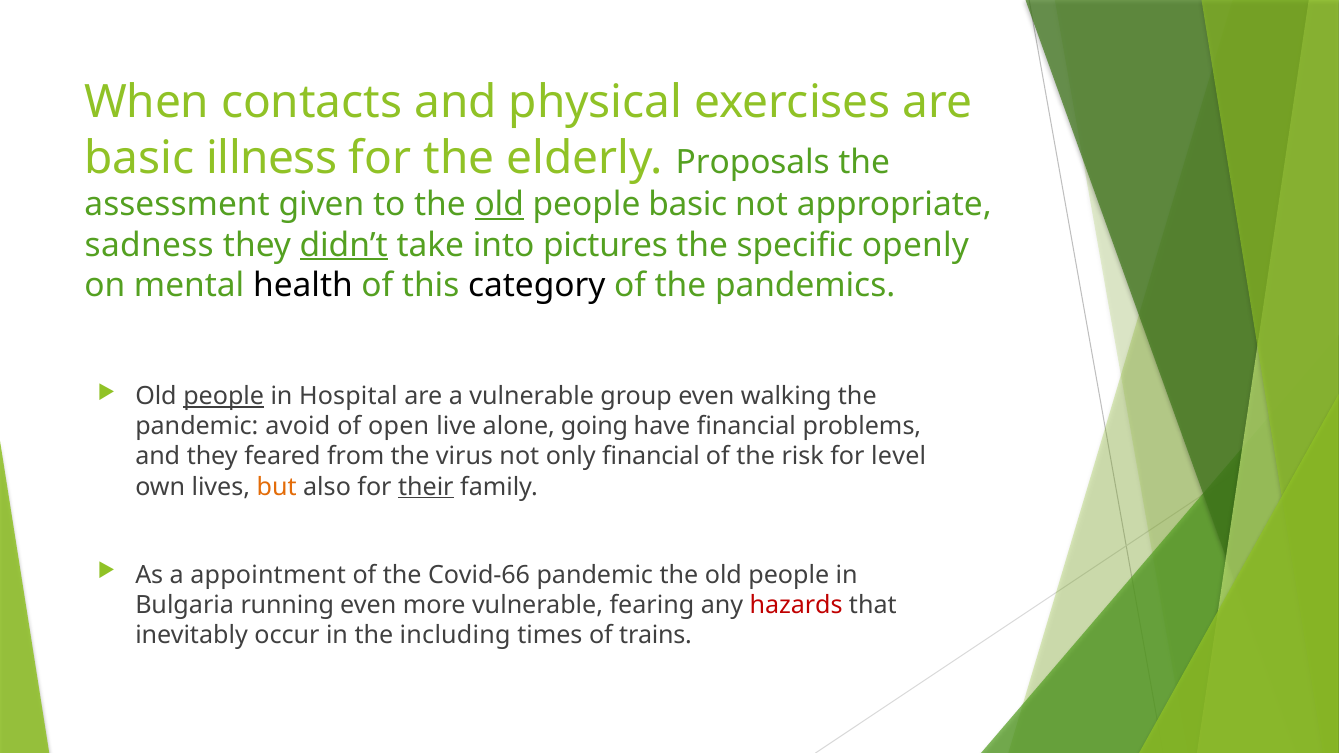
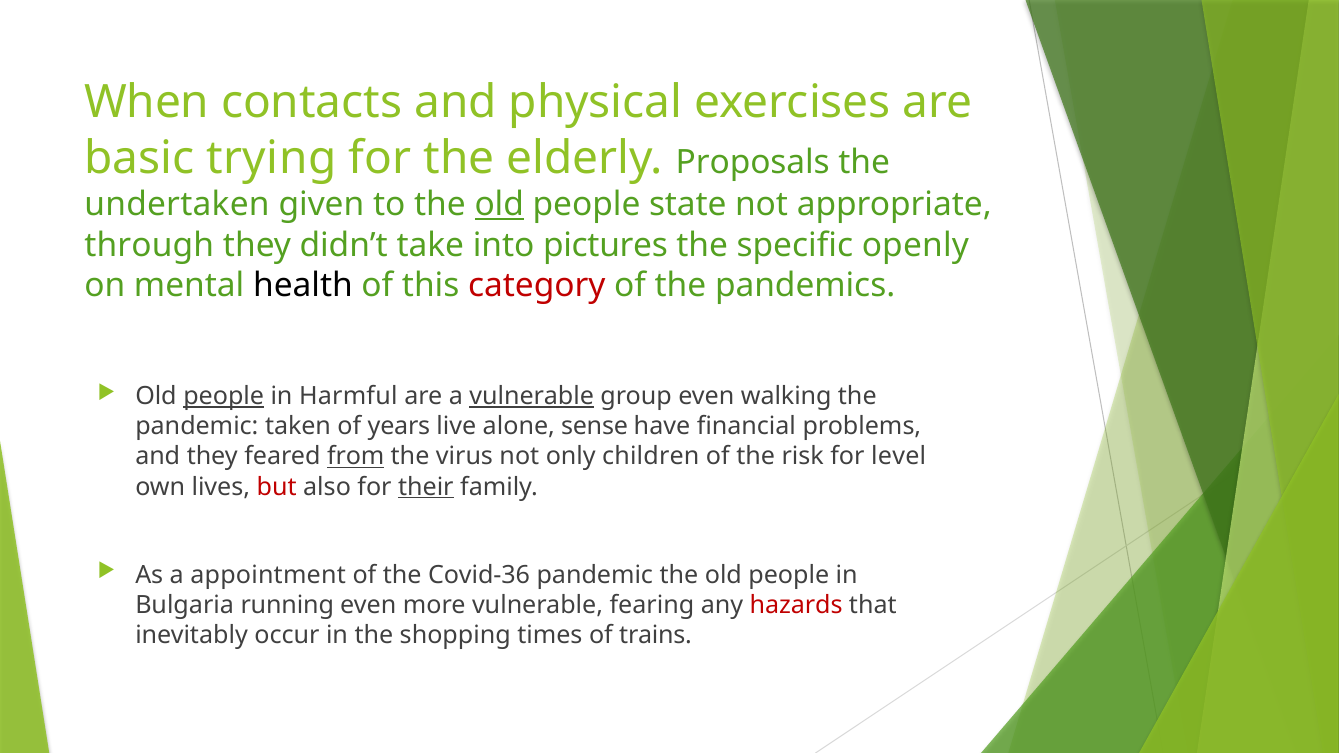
illness: illness -> trying (271, 158)
assessment: assessment -> undertaken (177, 205)
people basic: basic -> state (688, 205)
sadness: sadness -> through (149, 245)
didn’t underline: present -> none (344, 245)
category colour: black -> red (537, 285)
Hospital: Hospital -> Harmful (348, 396)
vulnerable underline: none -> present (532, 396)
avoid: avoid -> taken (298, 427)
open: open -> years (399, 427)
going: going -> sense (594, 427)
from underline: none -> present (356, 457)
only financial: financial -> children (651, 457)
but colour: orange -> red (277, 487)
Covid-66: Covid-66 -> Covid-36 (479, 575)
including: including -> shopping (455, 635)
